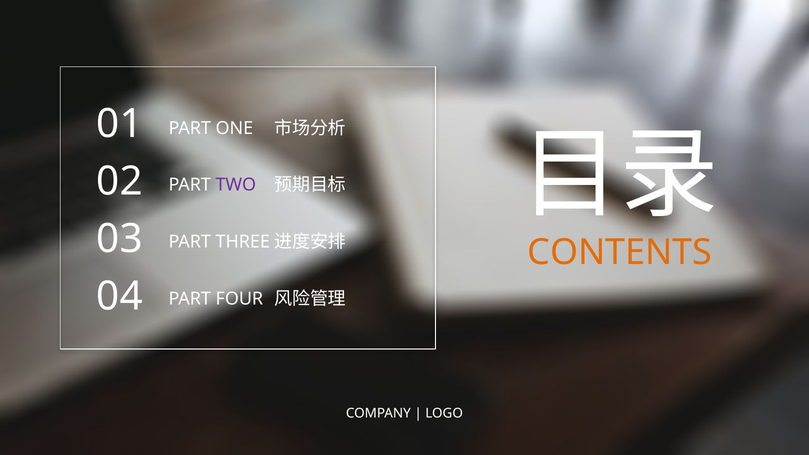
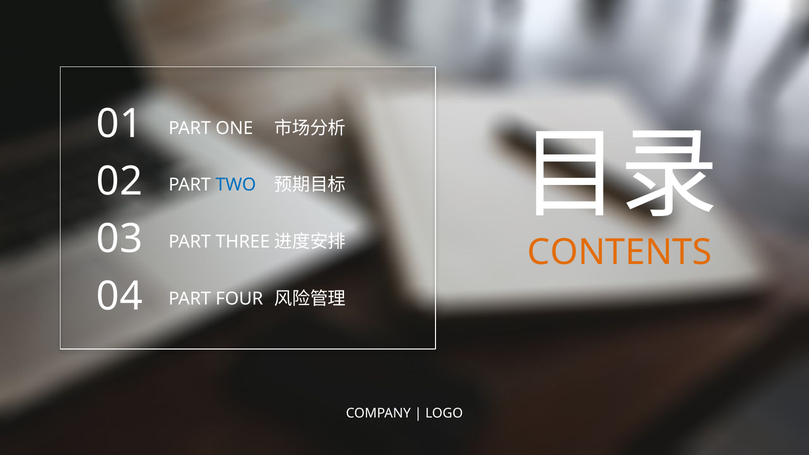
TWO colour: purple -> blue (236, 185)
